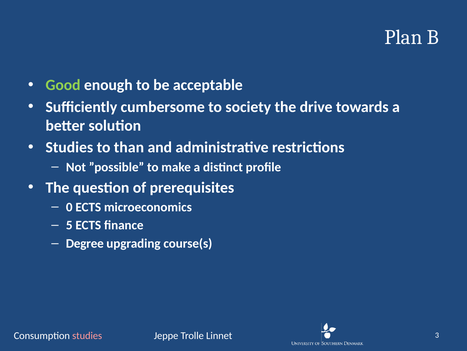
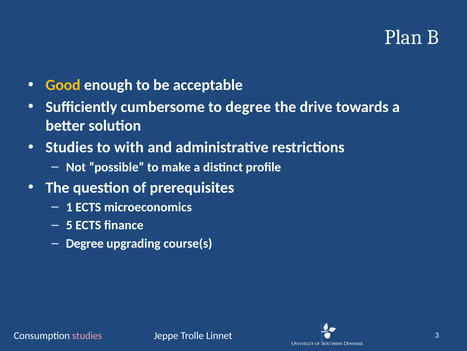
Good colour: light green -> yellow (63, 85)
to society: society -> degree (248, 107)
than: than -> with (129, 147)
0: 0 -> 1 (69, 207)
